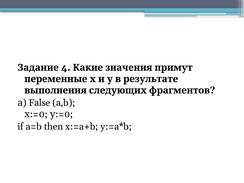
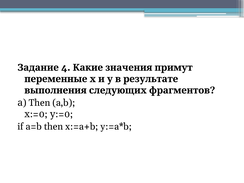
а False: False -> Then (40, 103)
